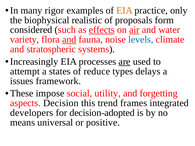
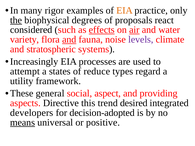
the underline: none -> present (16, 20)
realistic: realistic -> degrees (87, 20)
form: form -> react (164, 20)
levels colour: blue -> purple (141, 40)
are underline: present -> none (124, 62)
delays: delays -> regard (148, 71)
issues: issues -> utility (22, 81)
impose: impose -> general (50, 94)
utility: utility -> aspect (108, 94)
forgetting: forgetting -> providing (159, 94)
Decision: Decision -> Directive (61, 103)
frames: frames -> desired (134, 103)
means underline: none -> present (23, 123)
